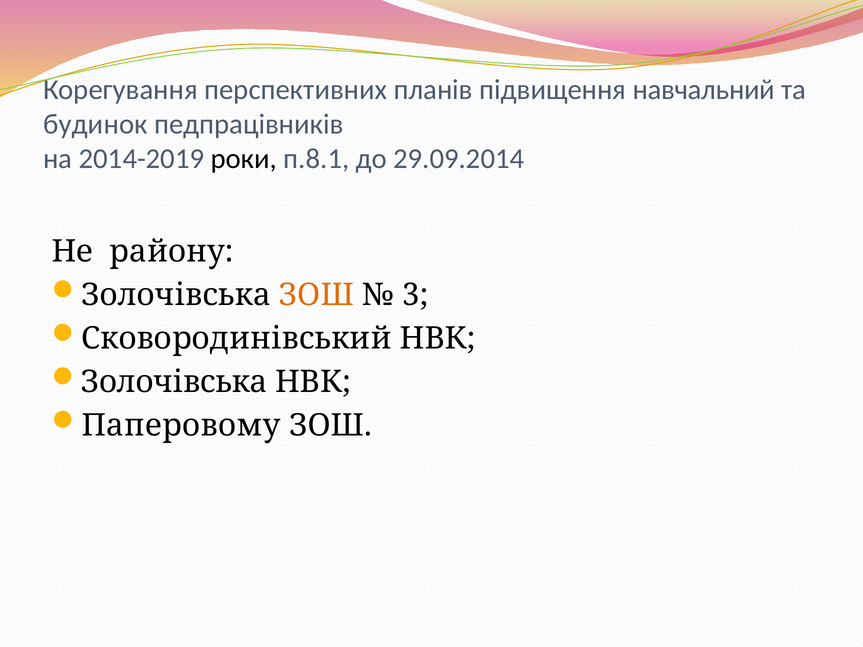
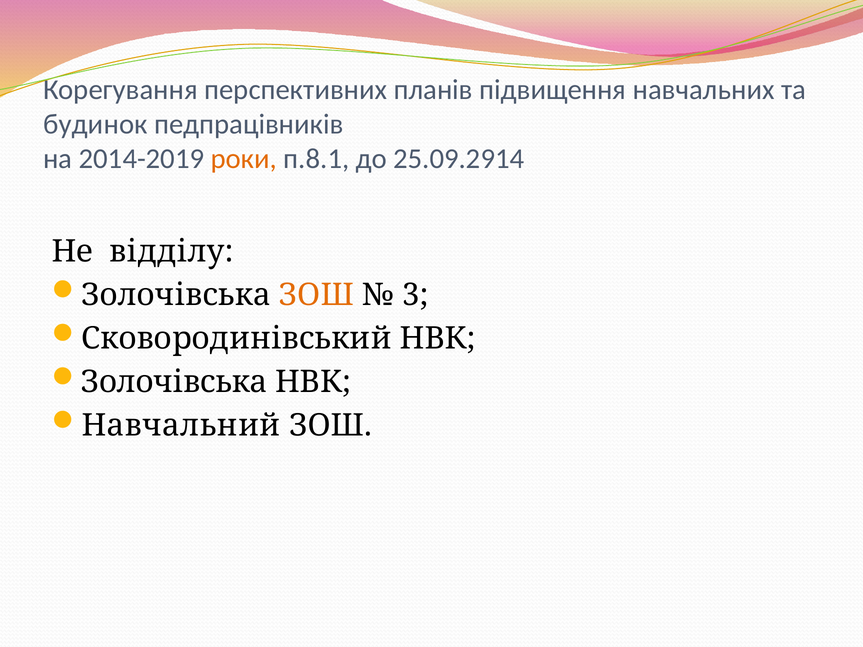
навчальний: навчальний -> навчальних (704, 90)
роки colour: black -> orange (244, 159)
29.09.2014: 29.09.2014 -> 25.09.2914 (459, 159)
району: району -> відділу (172, 251)
Паперовому: Паперовому -> Навчальний (181, 426)
